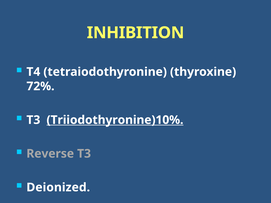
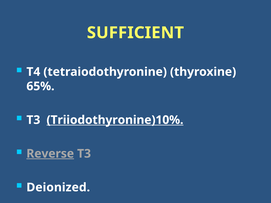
INHIBITION: INHIBITION -> SUFFICIENT (135, 33)
72%: 72% -> 65% (40, 86)
Reverse underline: none -> present (50, 154)
